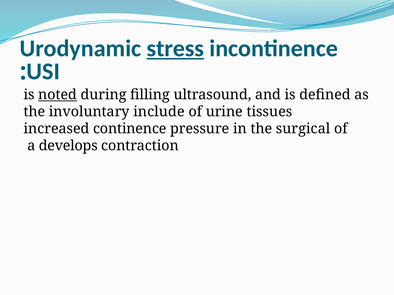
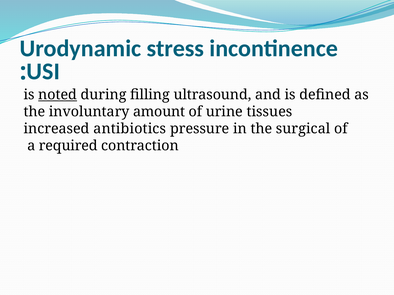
stress underline: present -> none (175, 49)
include: include -> amount (159, 112)
continence: continence -> antibiotics (130, 129)
develops: develops -> required (68, 146)
